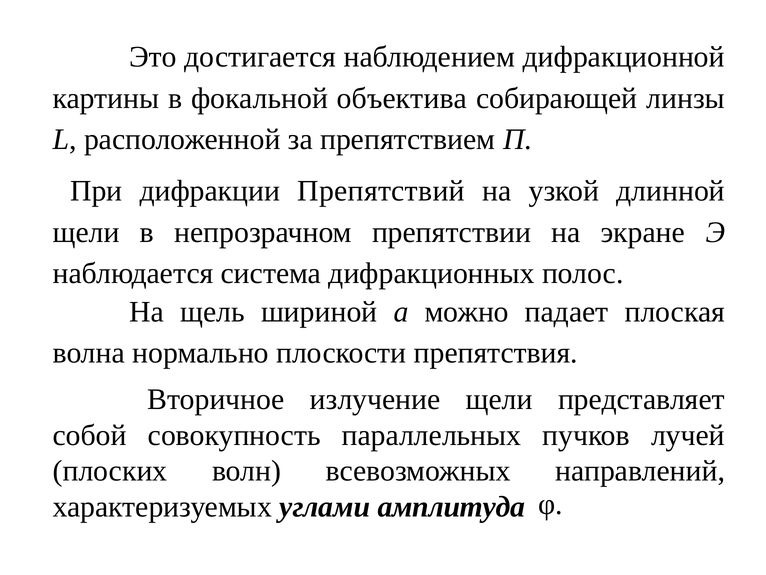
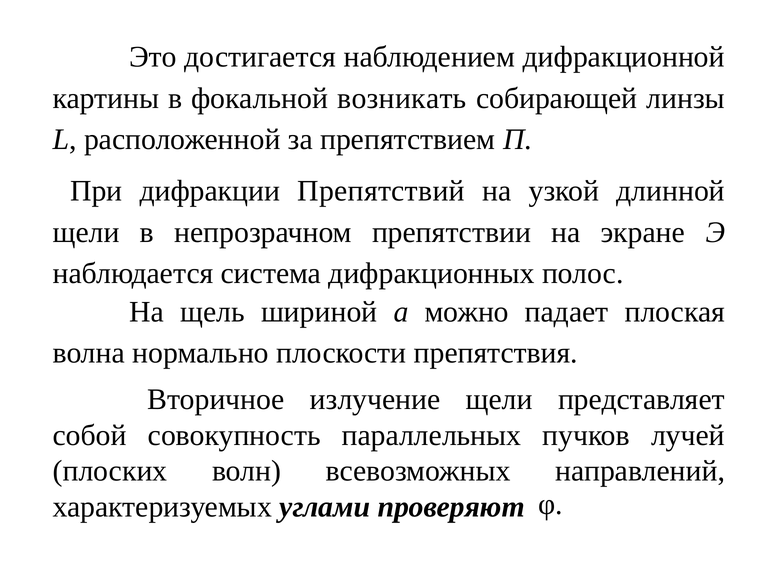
объектива: объектива -> возникать (402, 98)
амплитуда: амплитуда -> проверяют (451, 506)
